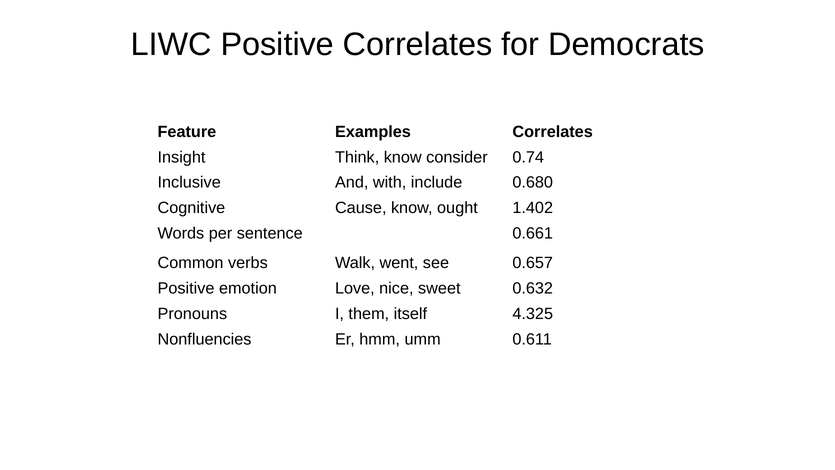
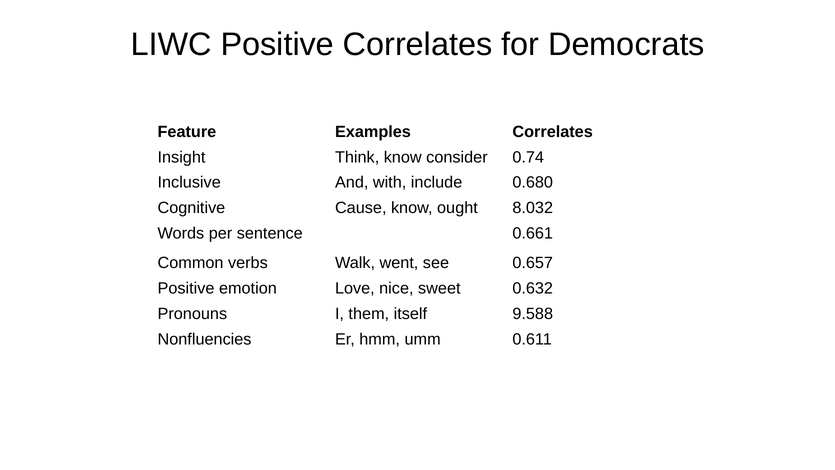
1.402: 1.402 -> 8.032 (533, 208)
4.325: 4.325 -> 9.588 (533, 314)
